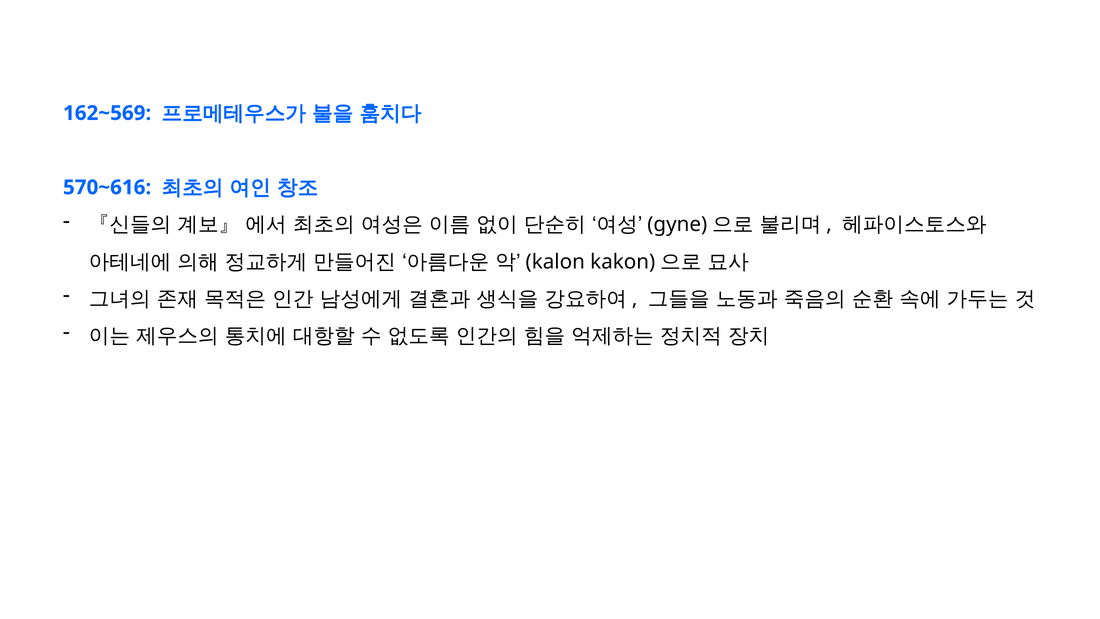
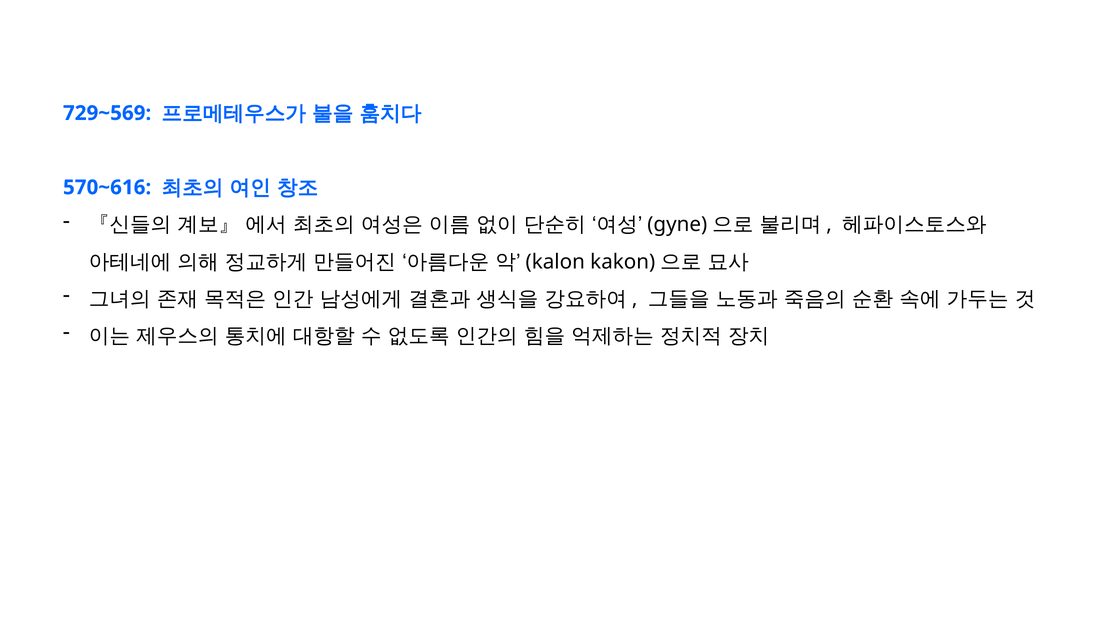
162~569: 162~569 -> 729~569 (107, 113)
